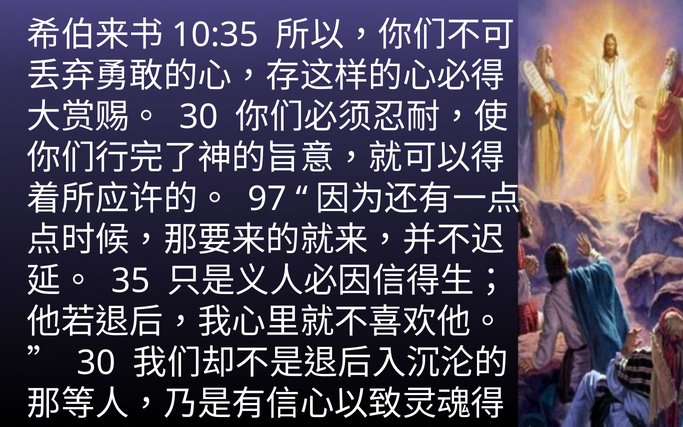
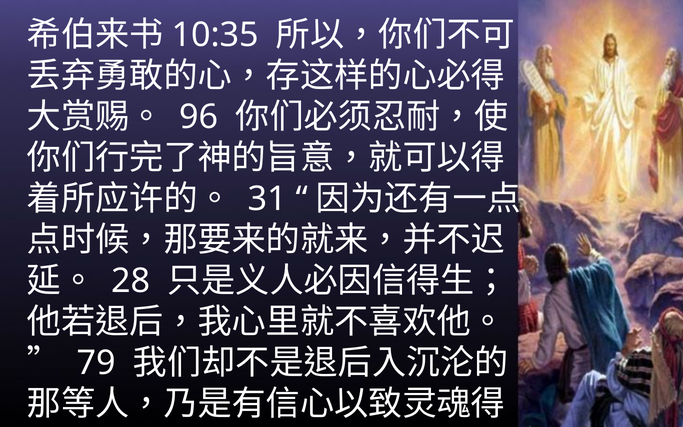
30: 30 -> 96 (199, 117)
97: 97 -> 31 (267, 199)
35: 35 -> 28 (131, 281)
30: 30 -> 79 (96, 363)
